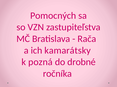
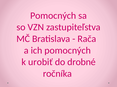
ich kamarátsky: kamarátsky -> pomocných (68, 51)
pozná: pozná -> urobiť (40, 62)
